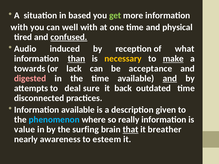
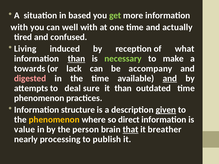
physical: physical -> actually (177, 27)
confused underline: present -> none (69, 37)
Audio: Audio -> Living (25, 49)
necessary colour: yellow -> light green (123, 59)
make underline: present -> none (173, 59)
acceptance: acceptance -> accompany (150, 69)
it back: back -> than (123, 88)
disconnected: disconnected -> phenomenon (39, 98)
Information available: available -> structure (78, 110)
given underline: none -> present (166, 110)
phenomenon colour: light blue -> yellow (54, 120)
really: really -> direct (129, 120)
surfing: surfing -> person (86, 130)
awareness: awareness -> processing (60, 140)
esteem: esteem -> publish (107, 140)
